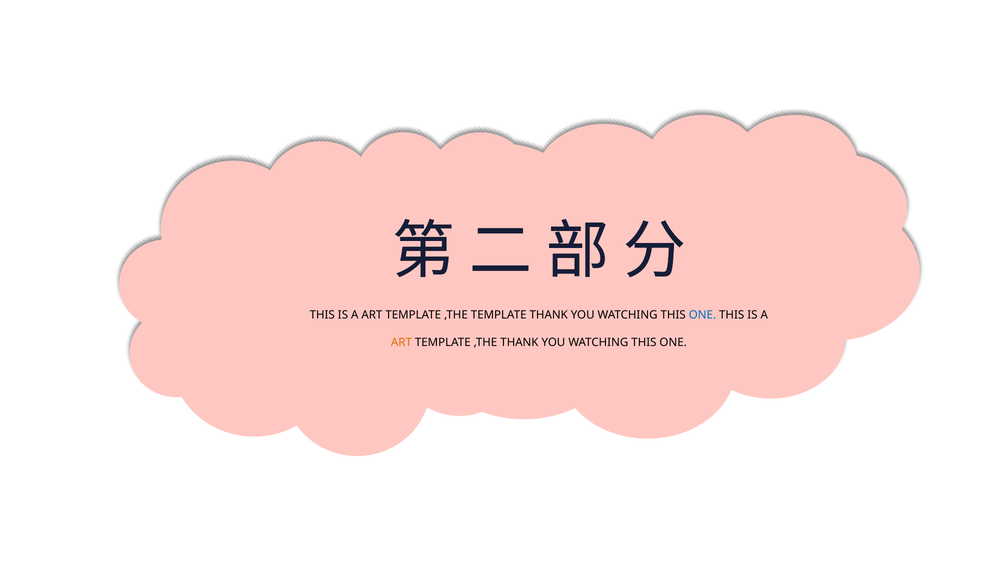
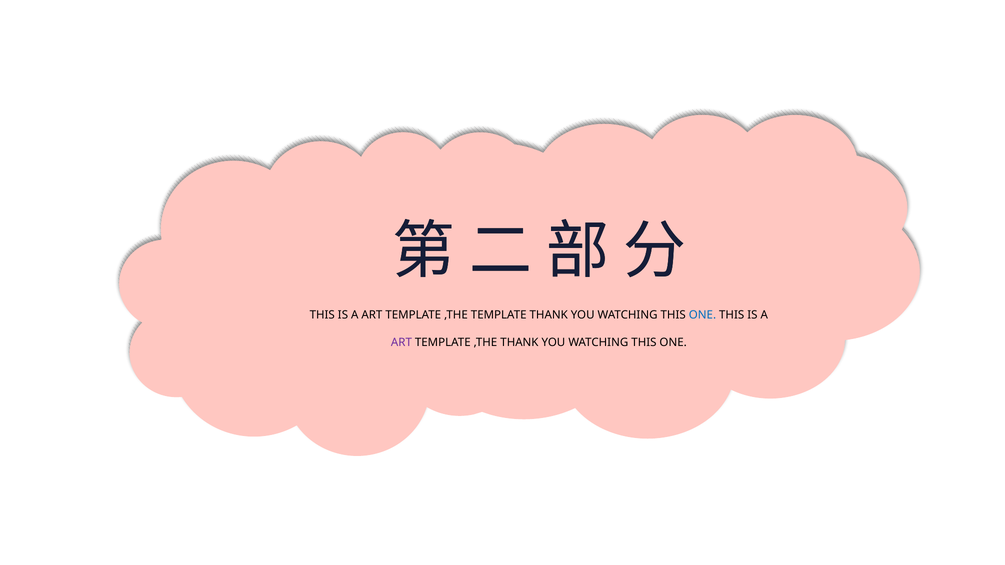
ART colour: orange -> purple (401, 343)
